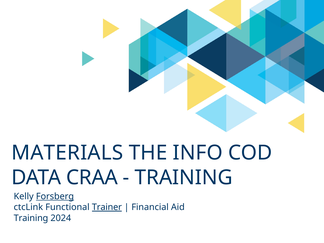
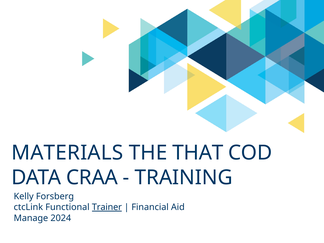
INFO: INFO -> THAT (198, 153)
Forsberg underline: present -> none (55, 196)
Training: Training -> Manage (31, 218)
